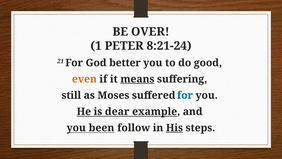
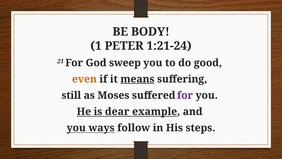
OVER: OVER -> BODY (150, 32)
8:21-24: 8:21-24 -> 1:21-24 (169, 46)
better: better -> sweep (125, 63)
for colour: blue -> purple (185, 95)
been: been -> ways (102, 128)
His underline: present -> none (174, 128)
